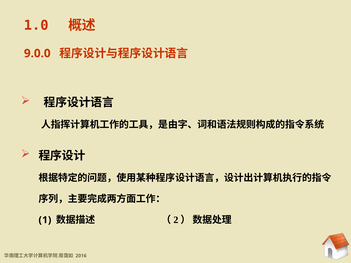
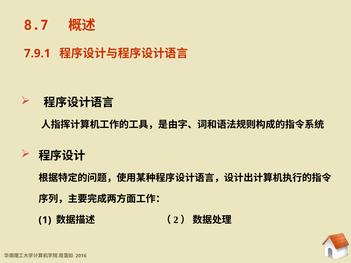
1.0: 1.0 -> 8.7 (36, 25)
9.0.0: 9.0.0 -> 7.9.1 (37, 53)
